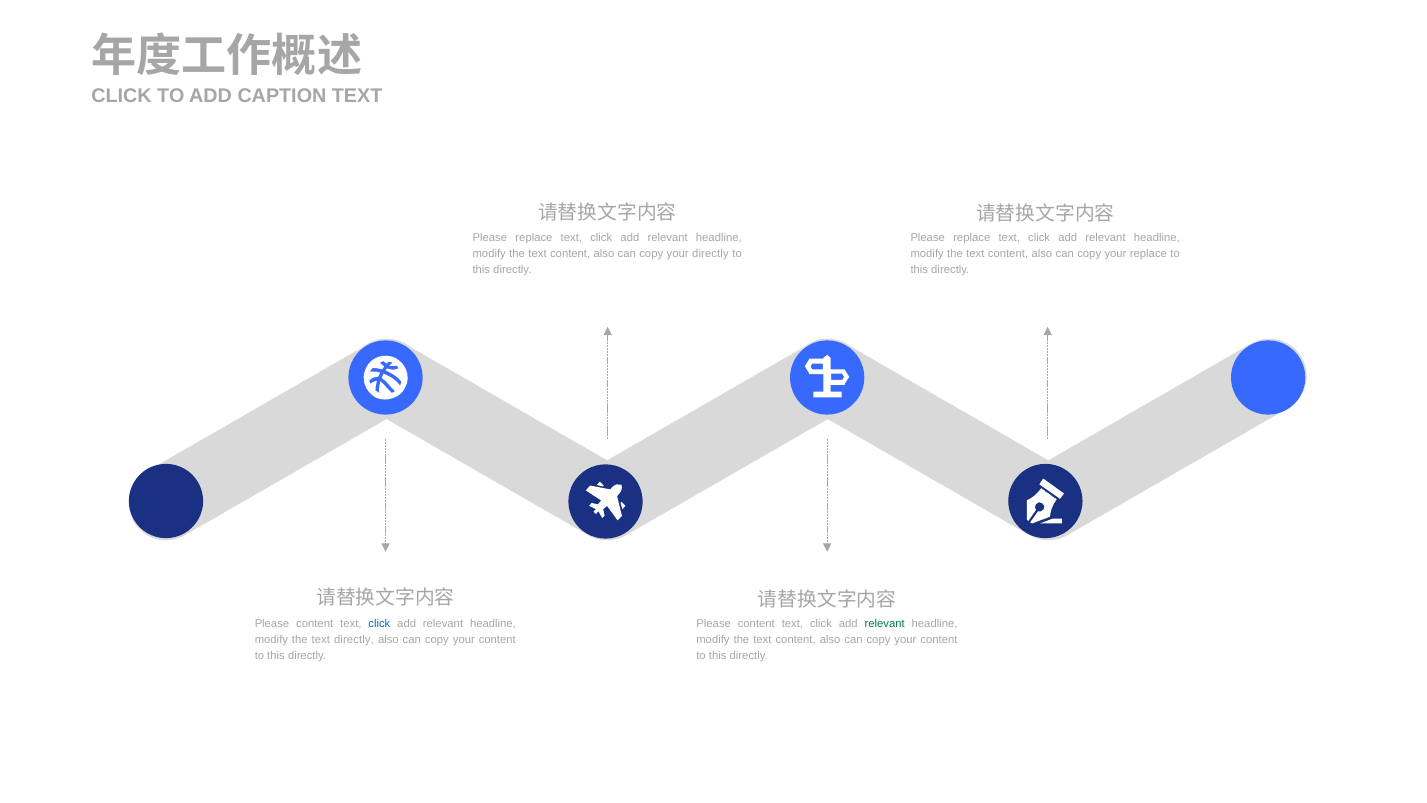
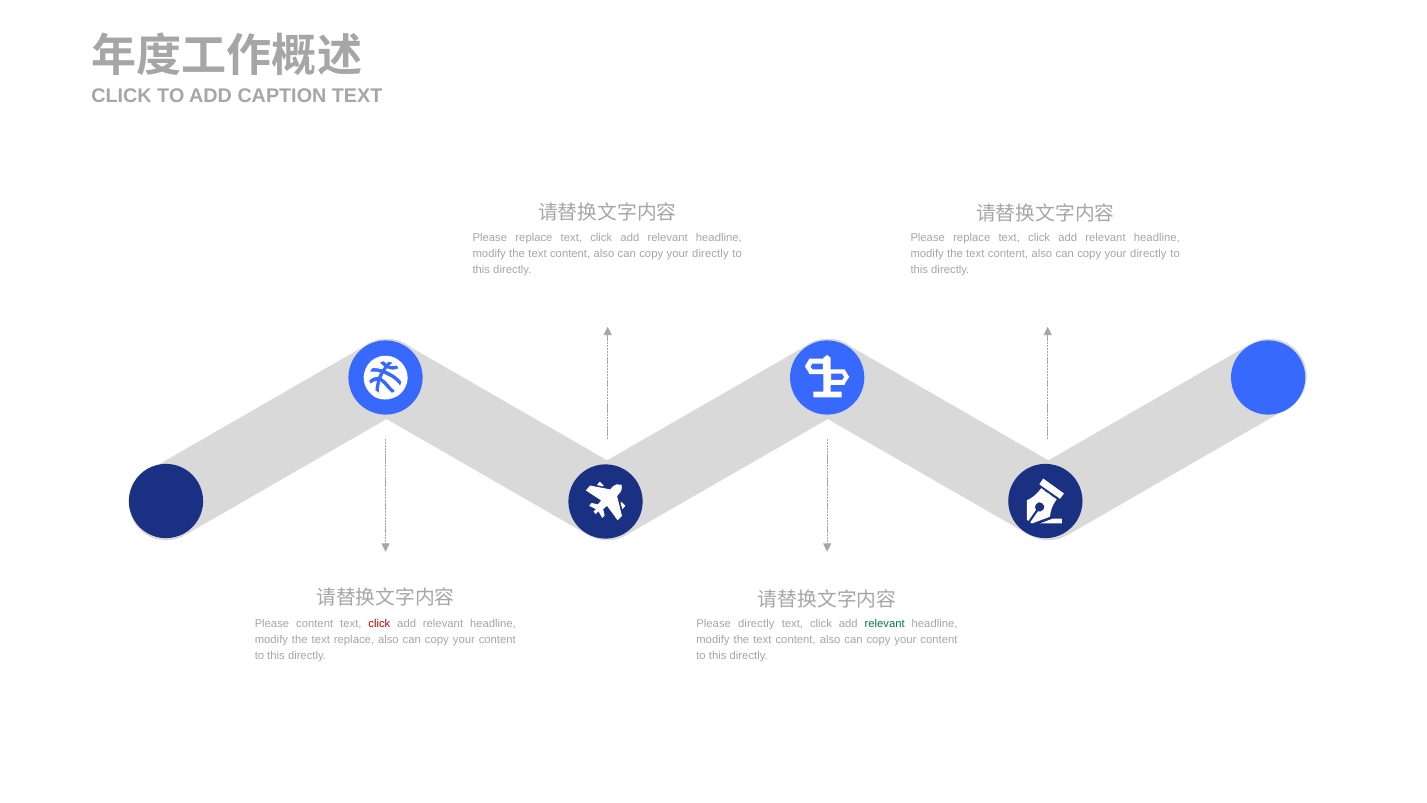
replace: replace -> directly (1148, 254)
click colour: blue -> red (379, 623)
content: content -> directly (756, 623)
text directly: directly -> replace (354, 639)
